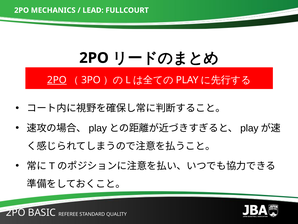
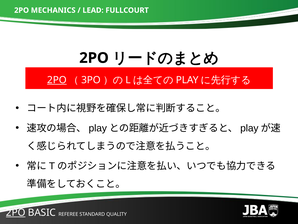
2PO underline: none -> present (16, 212)
